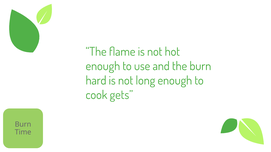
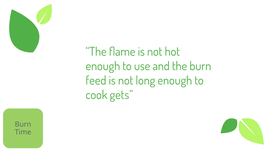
hard: hard -> feed (96, 81)
